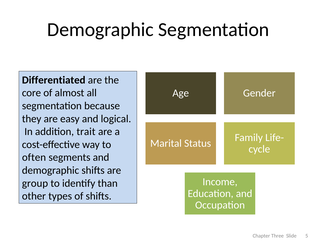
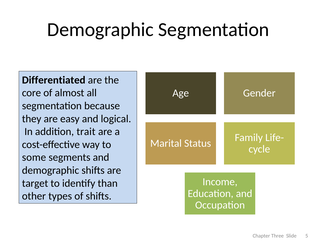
often: often -> some (34, 157)
group: group -> target (35, 183)
